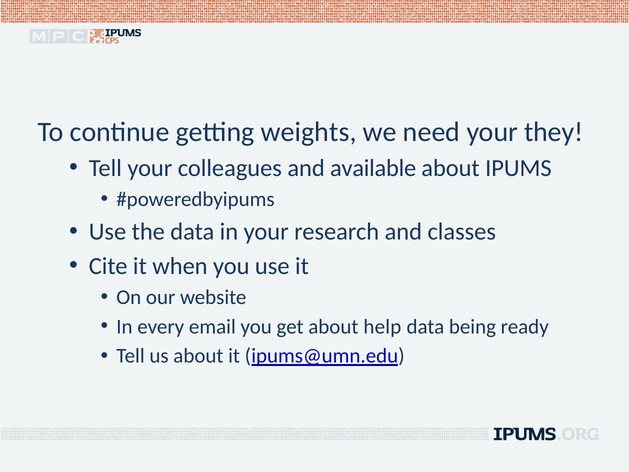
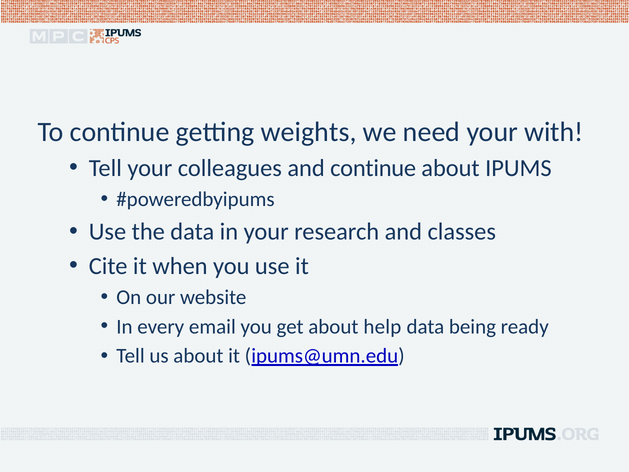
they: they -> with (554, 132)
and available: available -> continue (373, 168)
